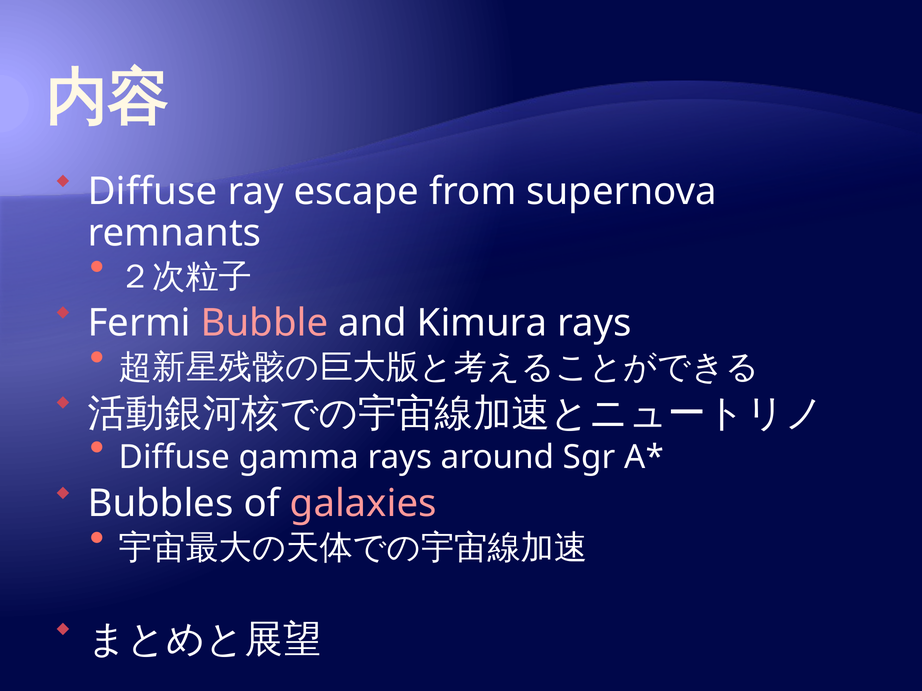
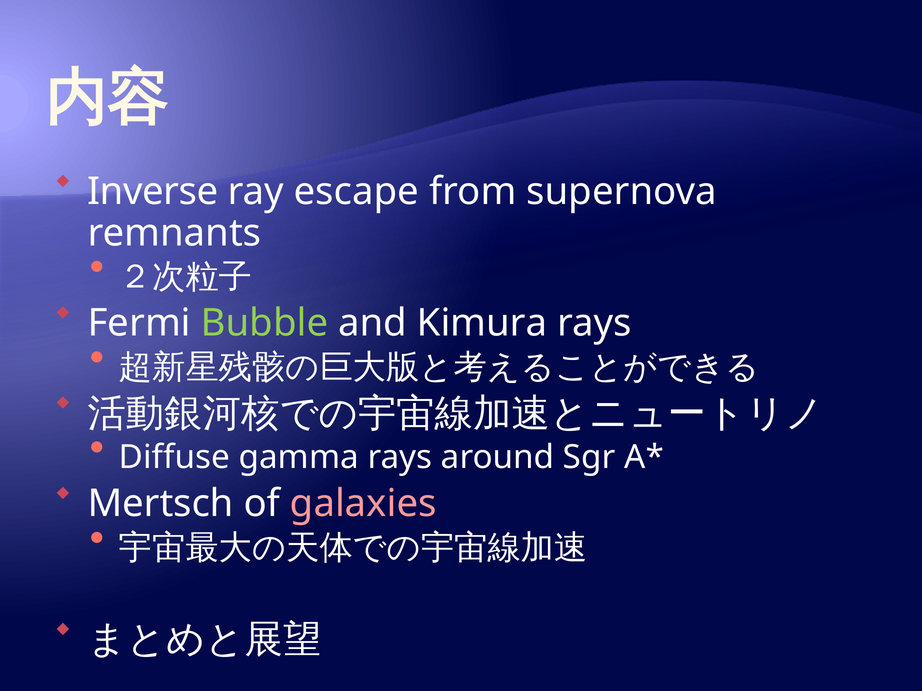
Diffuse: Diffuse -> Inverse (153, 192)
Bubble colour: pink -> light green (264, 323)
Bubbles: Bubbles -> Mertsch (161, 504)
